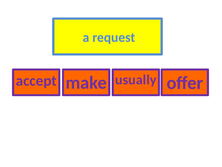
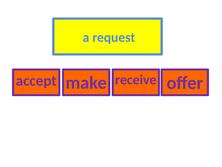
usually: usually -> receive (136, 80)
